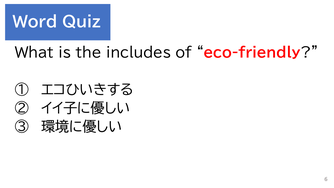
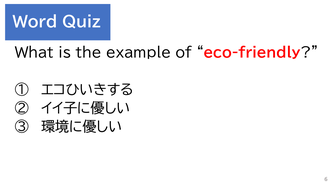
includes: includes -> example (138, 53)
